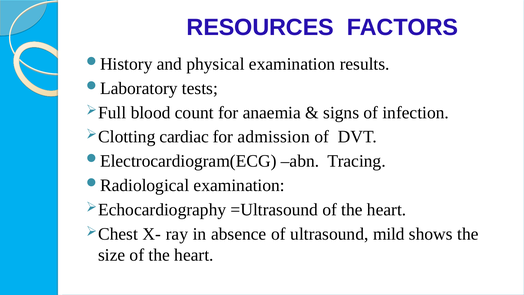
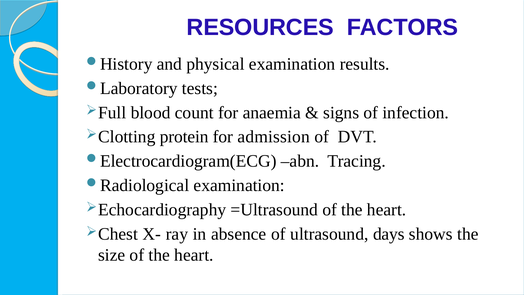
cardiac: cardiac -> protein (184, 137)
mild: mild -> days (389, 234)
